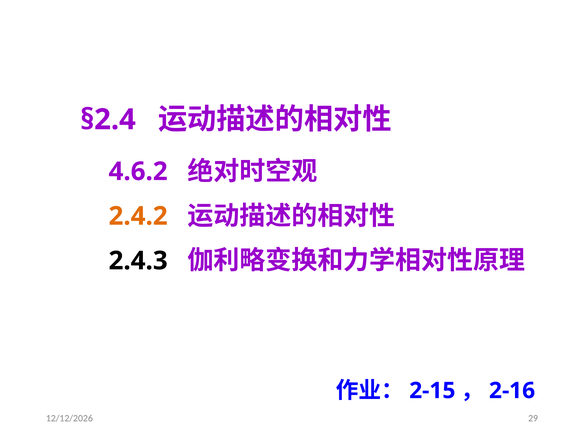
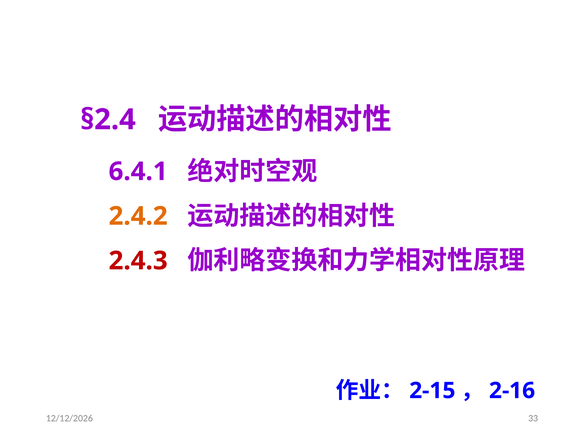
4.6.2: 4.6.2 -> 6.4.1 (138, 171)
2.4.3 colour: black -> red (138, 261)
29: 29 -> 33 (533, 418)
